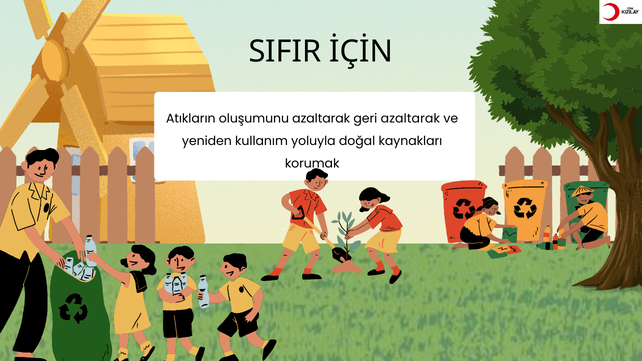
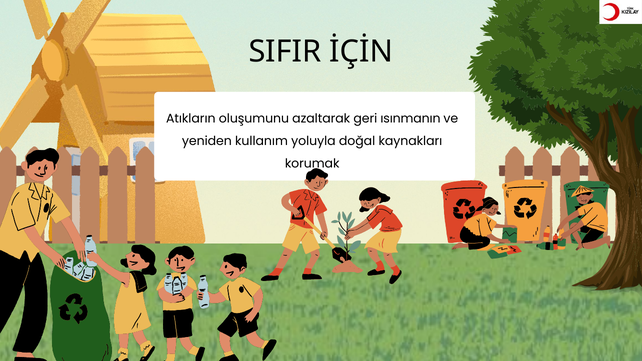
geri azaltarak: azaltarak -> ısınmanın (410, 119)
